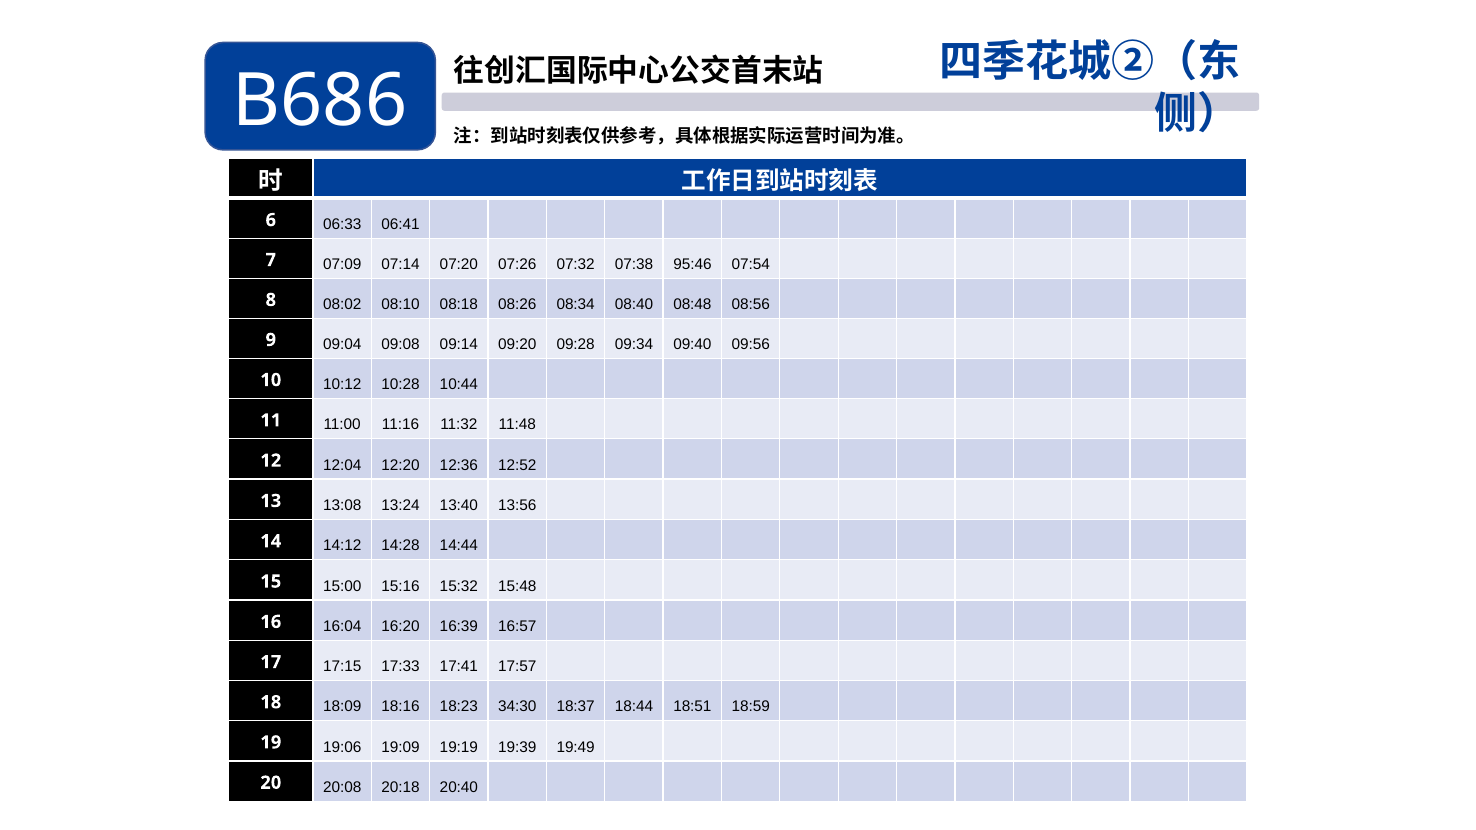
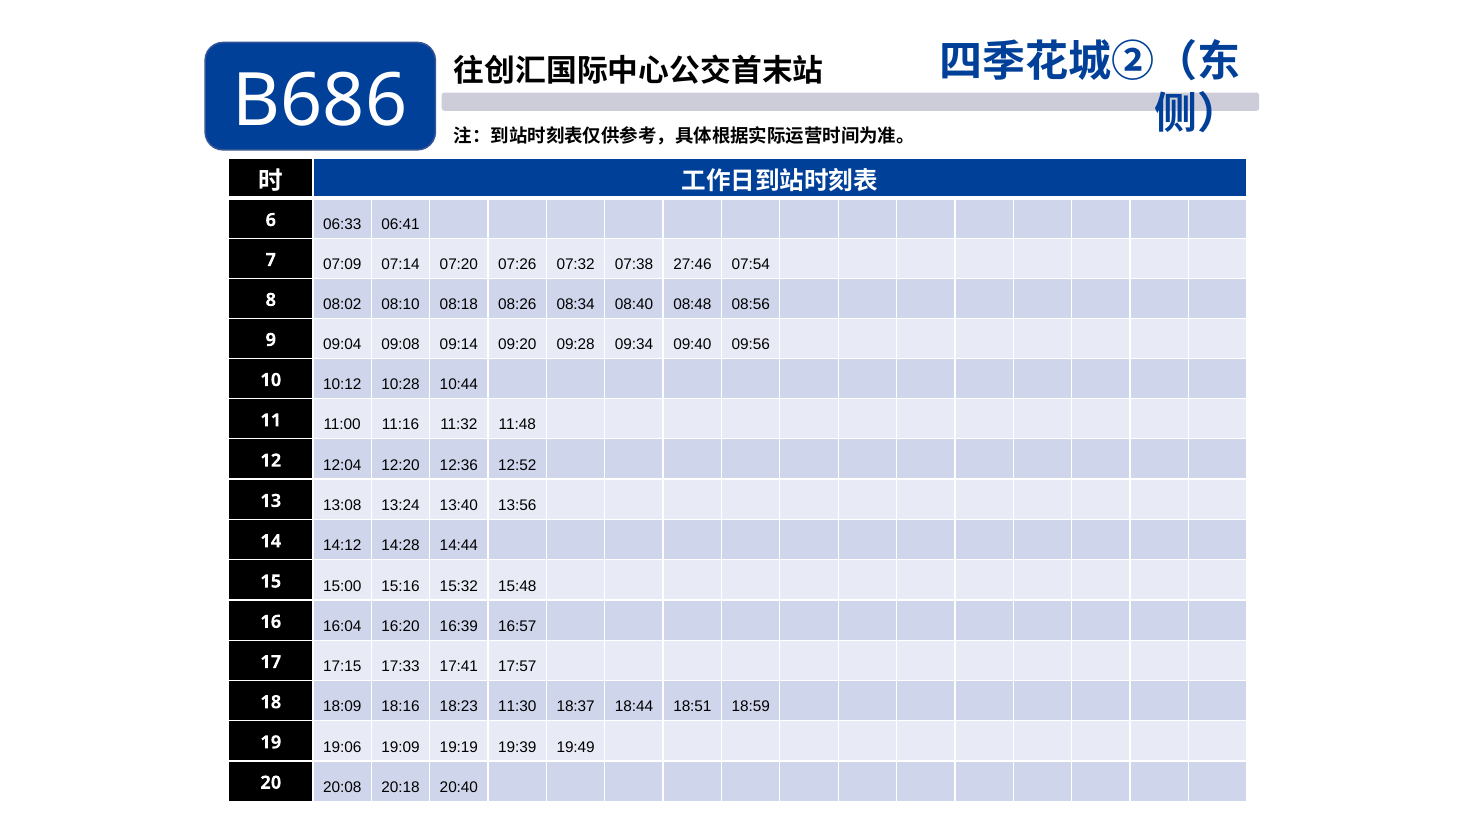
95:46: 95:46 -> 27:46 (692, 264)
34:30: 34:30 -> 11:30 (517, 707)
